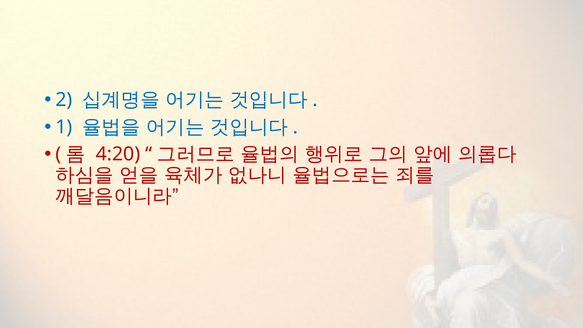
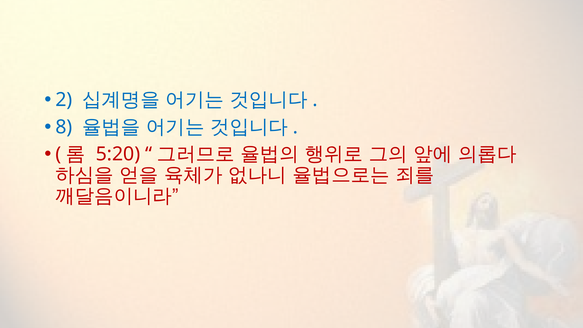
1: 1 -> 8 (64, 127)
4:20: 4:20 -> 5:20 (118, 154)
